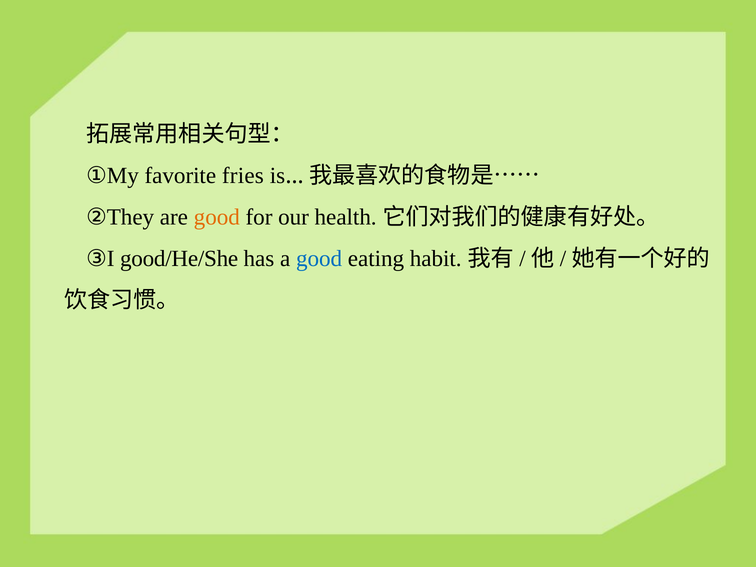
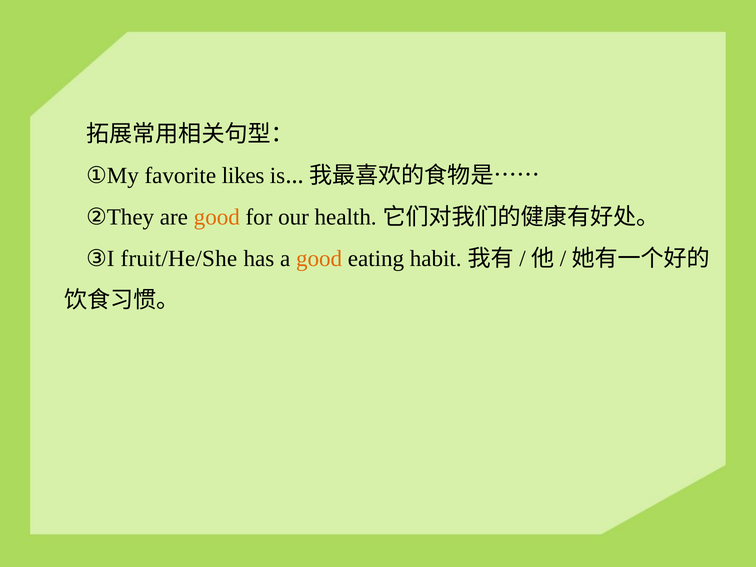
fries: fries -> likes (243, 176)
good/He/She: good/He/She -> fruit/He/She (179, 259)
good colour: blue -> orange (319, 259)
